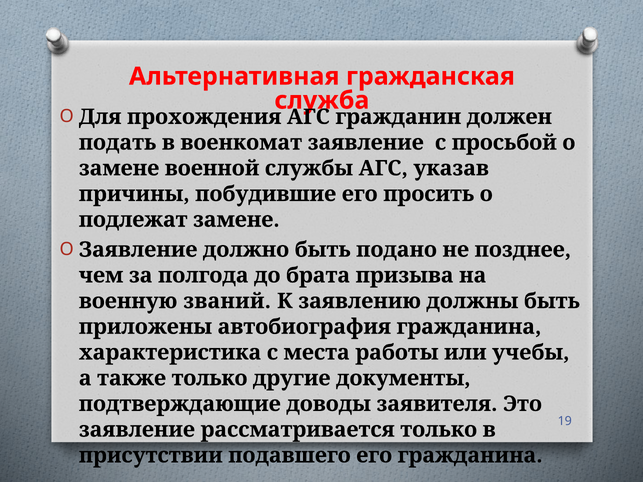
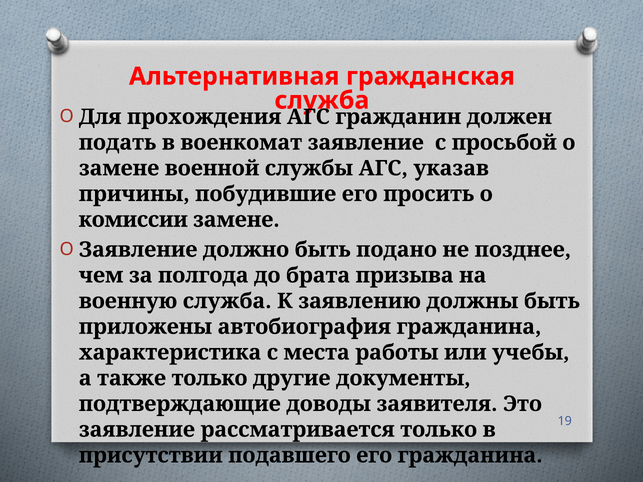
подлежат: подлежат -> комиссии (133, 220)
военную званий: званий -> служба (227, 301)
